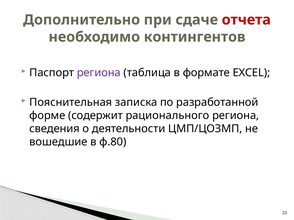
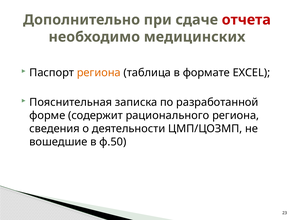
контингентов: контингентов -> медицинских (195, 37)
региона colour: purple -> orange (99, 73)
ф.80: ф.80 -> ф.50 (113, 142)
